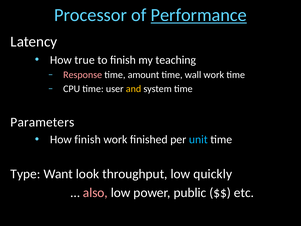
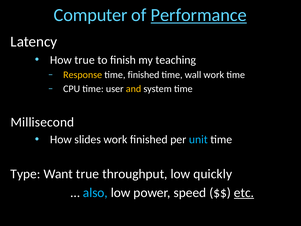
Processor: Processor -> Computer (91, 15)
Response colour: pink -> yellow (83, 75)
time amount: amount -> finished (143, 75)
Parameters: Parameters -> Millisecond (42, 122)
How finish: finish -> slides (88, 139)
Want look: look -> true (88, 174)
also colour: pink -> light blue (95, 192)
public: public -> speed (190, 192)
etc underline: none -> present (244, 192)
